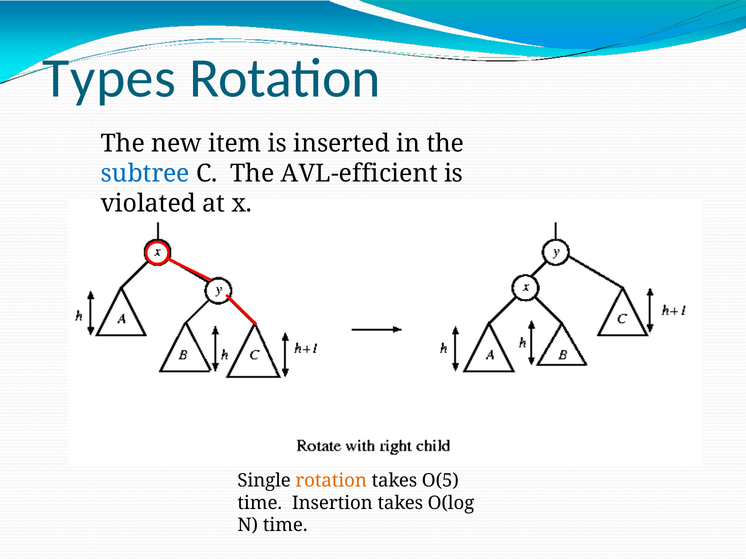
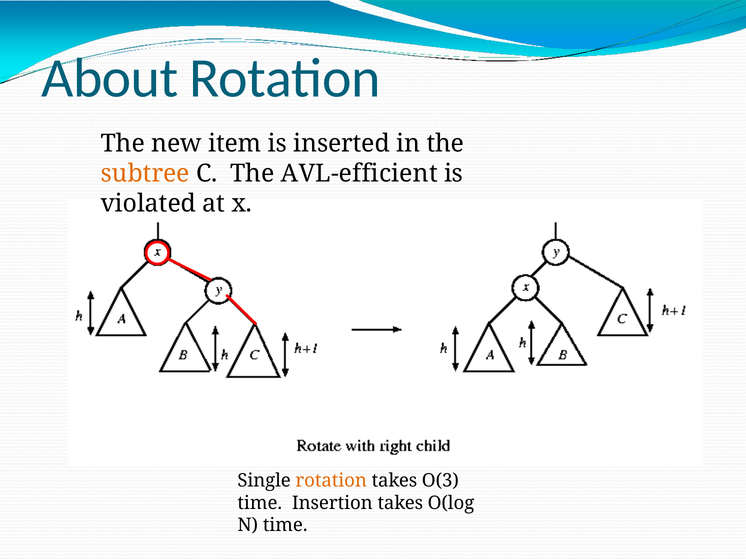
Types: Types -> About (110, 78)
subtree colour: blue -> orange (145, 174)
O(5: O(5 -> O(3 (440, 481)
